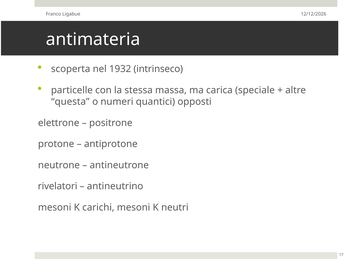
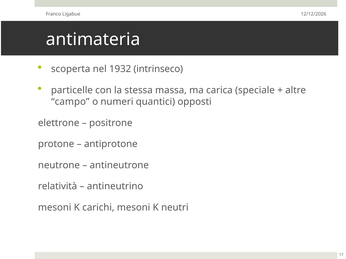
questa: questa -> campo (70, 102)
rivelatori: rivelatori -> relatività (58, 187)
